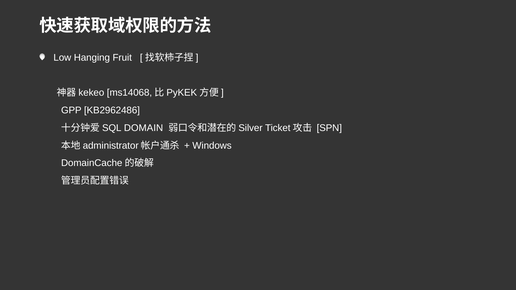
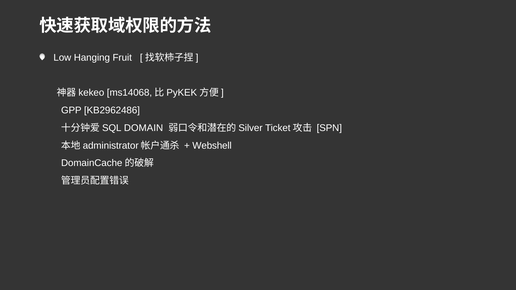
Windows: Windows -> Webshell (212, 146)
